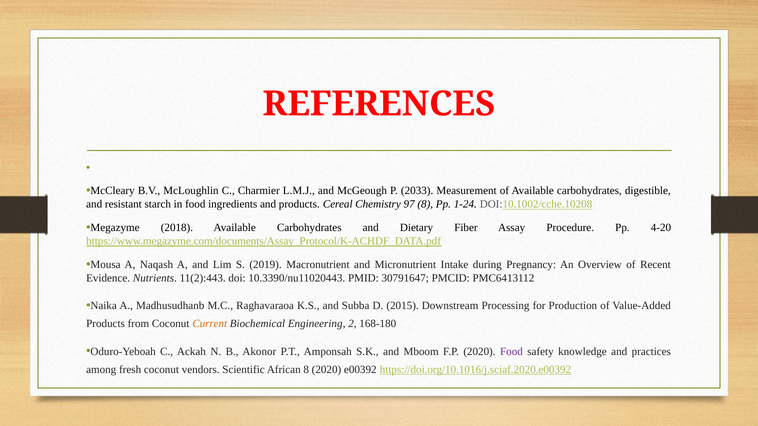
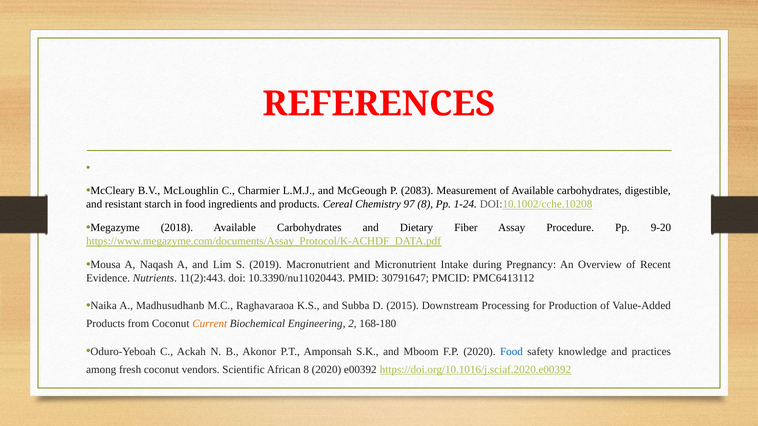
2033: 2033 -> 2083 (417, 191)
4-20: 4-20 -> 9-20 (661, 228)
Food colour: purple -> blue (511, 352)
